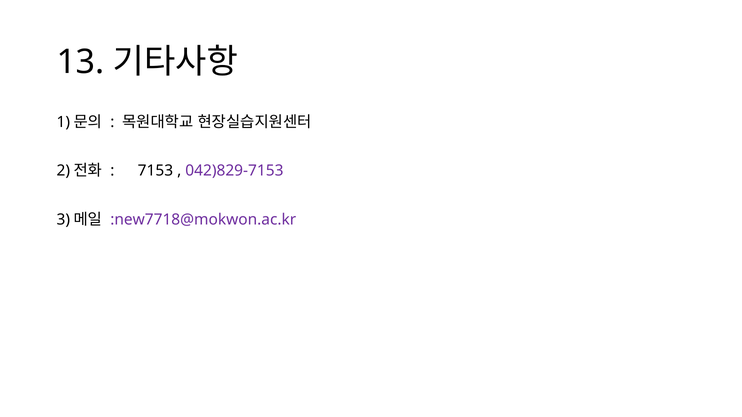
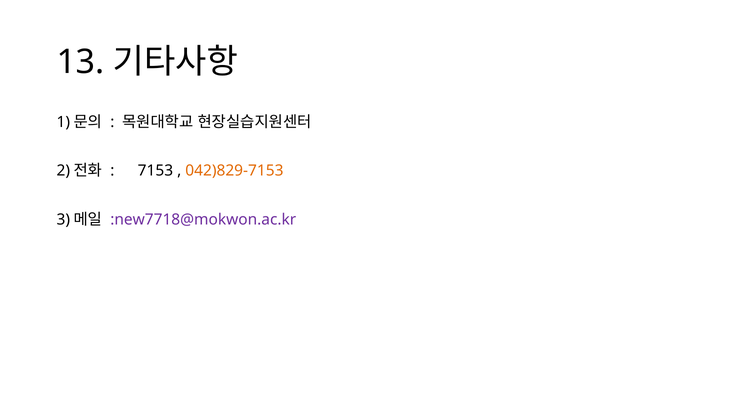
042)829-7153 colour: purple -> orange (234, 171)
